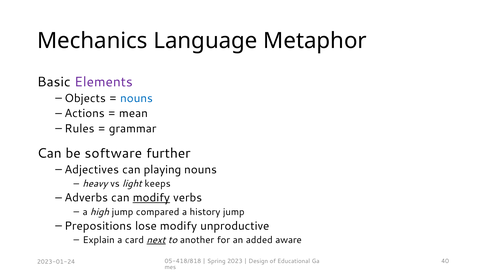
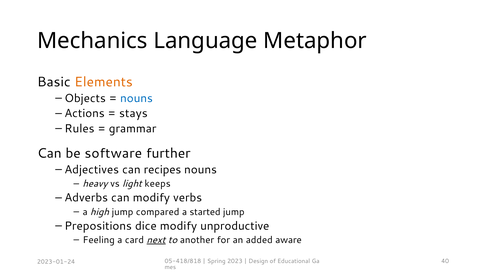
Elements colour: purple -> orange (104, 82)
mean: mean -> stays (133, 113)
playing: playing -> recipes (162, 169)
modify underline: present -> none (151, 197)
history: history -> started (205, 211)
lose: lose -> dice (146, 225)
Explain: Explain -> Feeling (99, 239)
